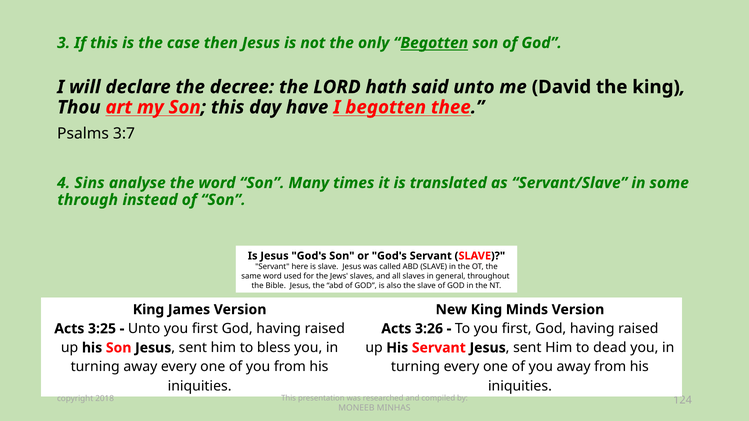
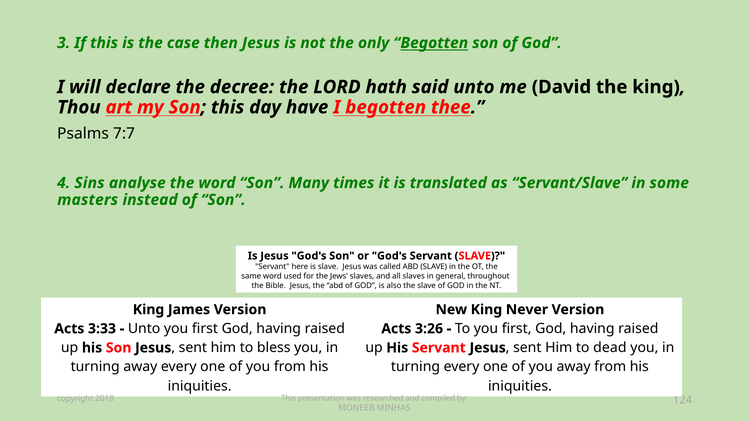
3:7: 3:7 -> 7:7 (124, 134)
through: through -> masters (88, 200)
Minds: Minds -> Never (527, 310)
3:25: 3:25 -> 3:33 (102, 329)
